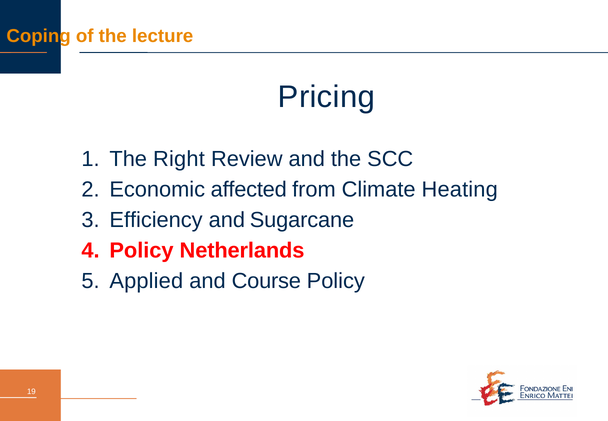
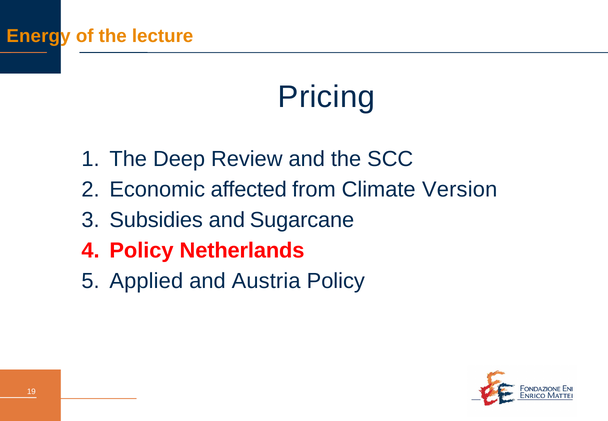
Coping: Coping -> Energy (38, 36)
Right: Right -> Deep (179, 159)
Heating: Heating -> Version (460, 189)
Efficiency: Efficiency -> Subsidies (156, 220)
Course: Course -> Austria (266, 281)
